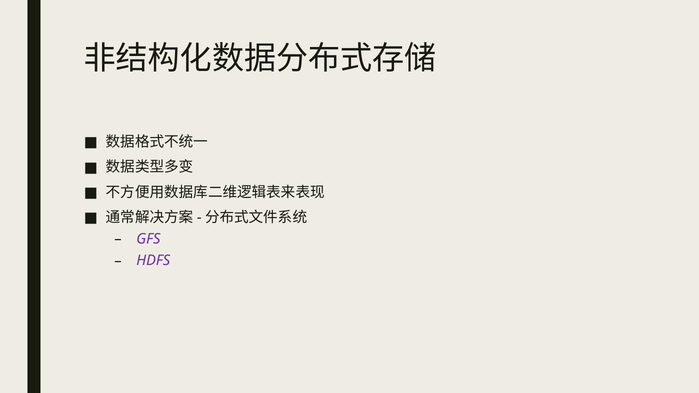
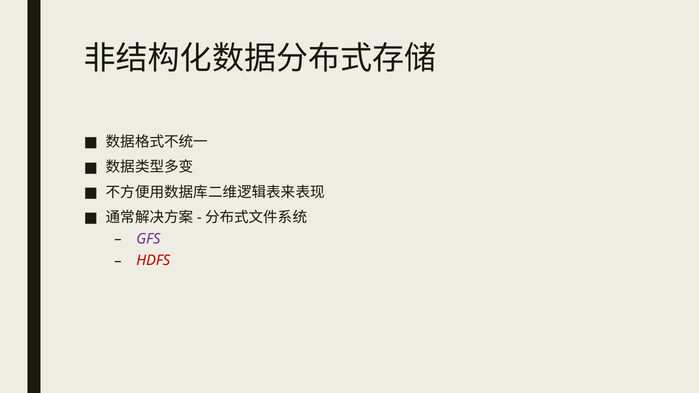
HDFS colour: purple -> red (153, 261)
